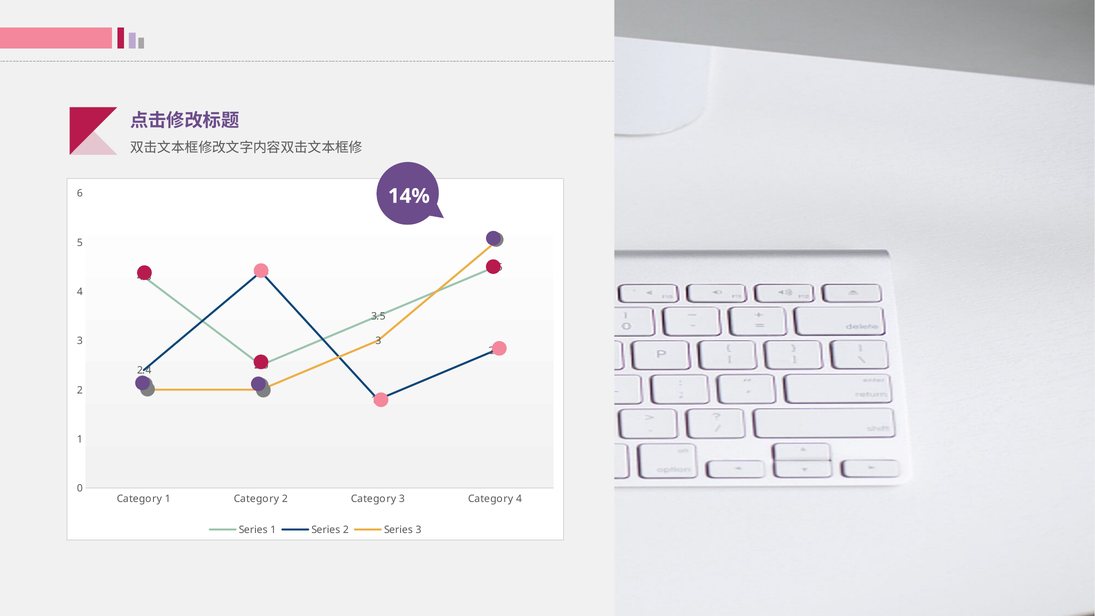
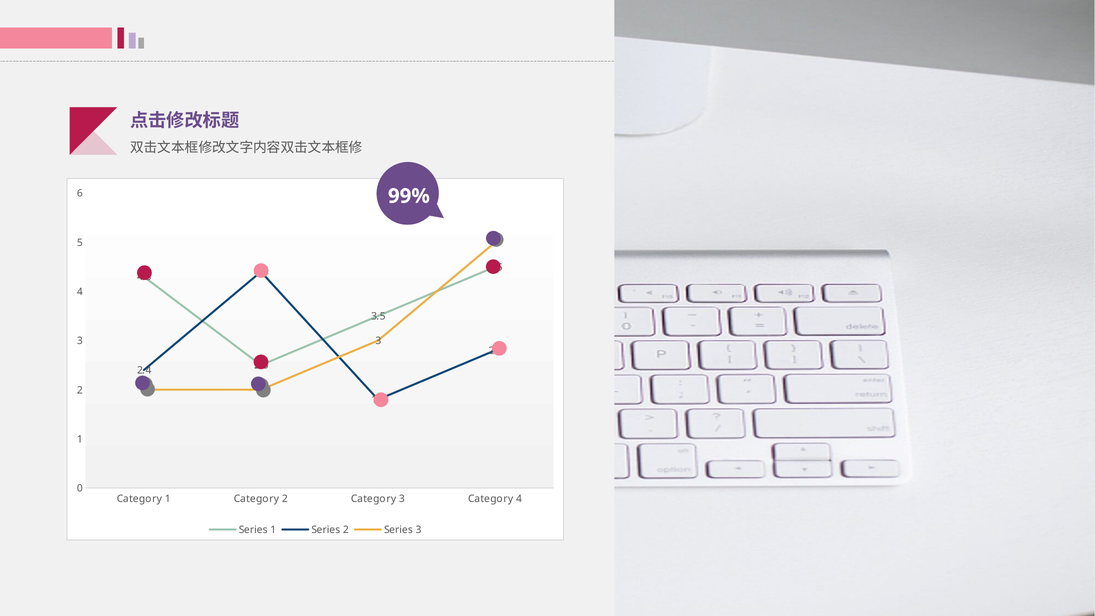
14%: 14% -> 99% (409, 196)
